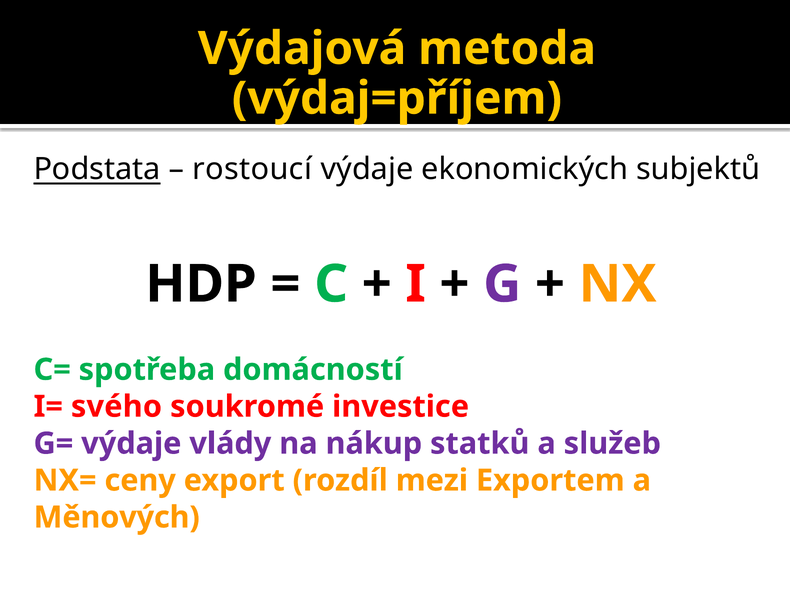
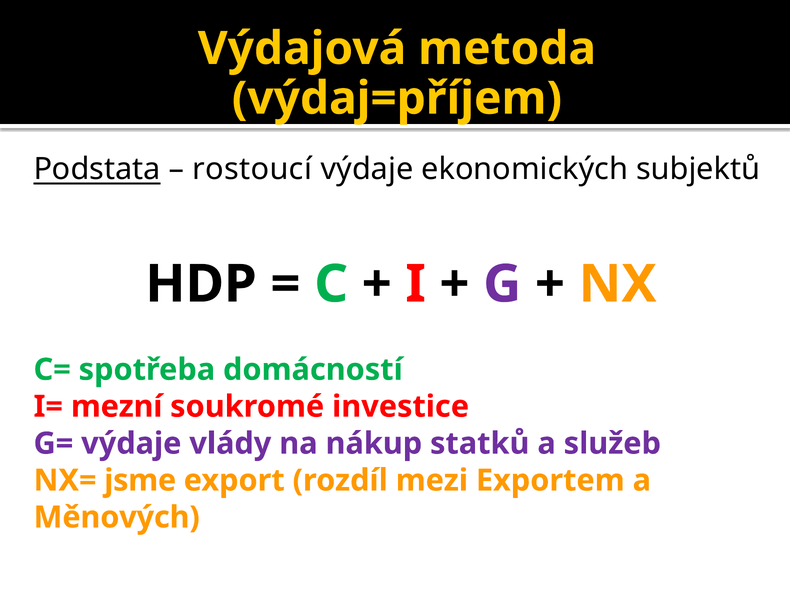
svého: svého -> mezní (117, 406)
ceny: ceny -> jsme (140, 480)
